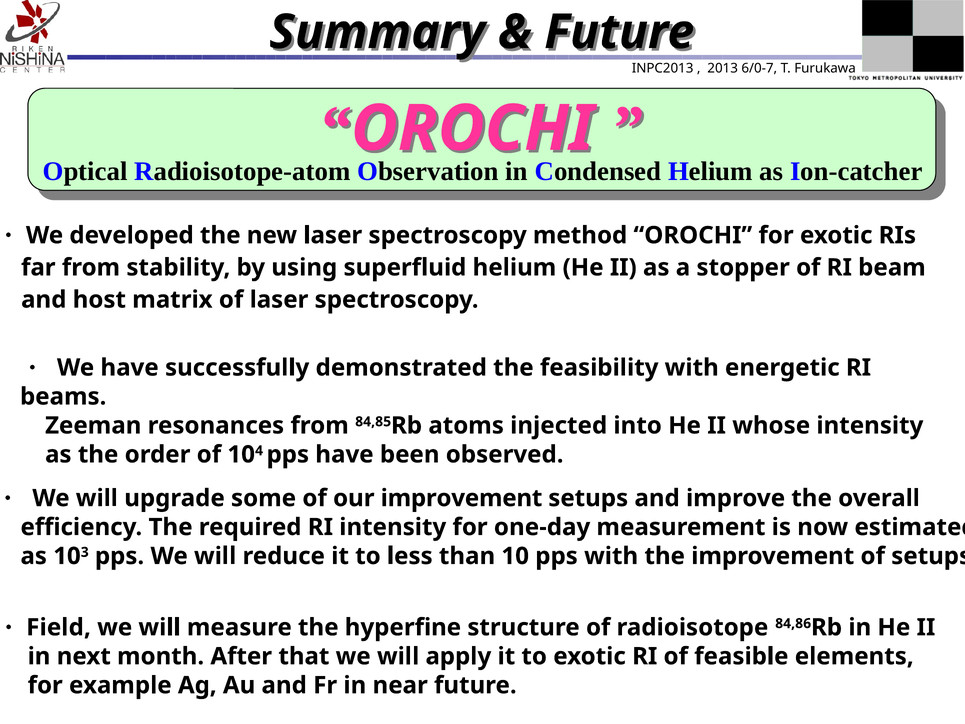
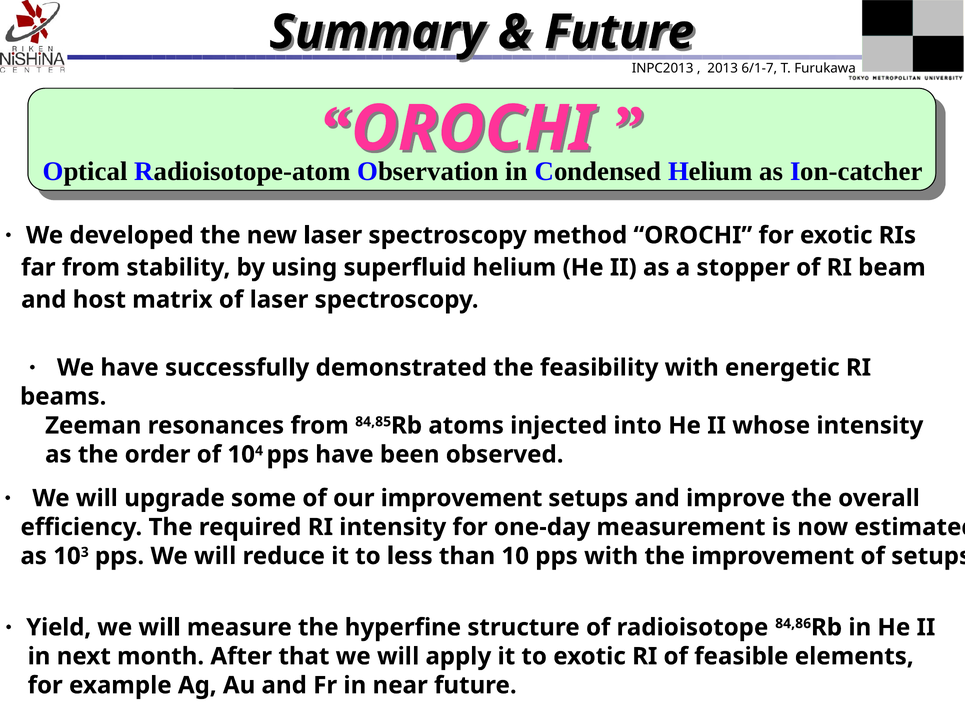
6/0-7: 6/0-7 -> 6/1-7 (759, 68)
Field: Field -> Yield (59, 627)
